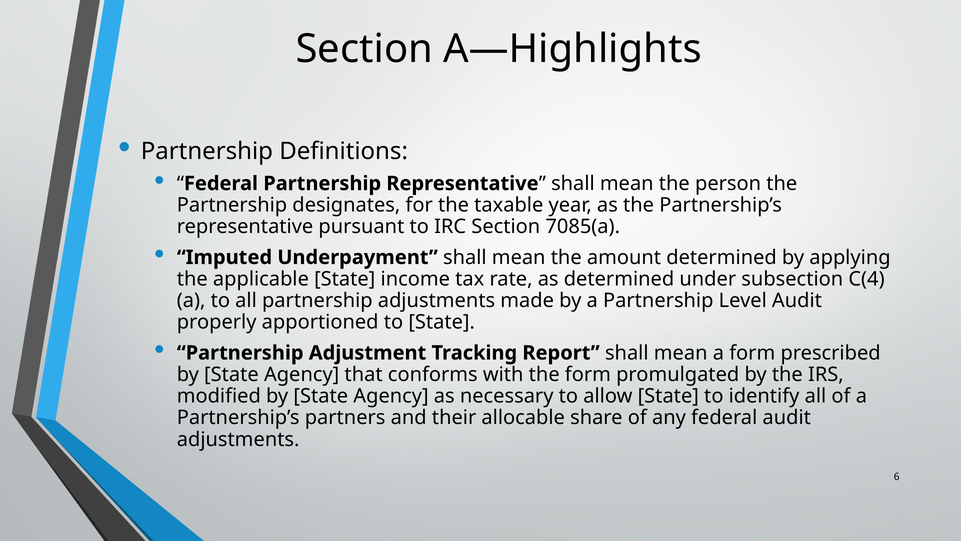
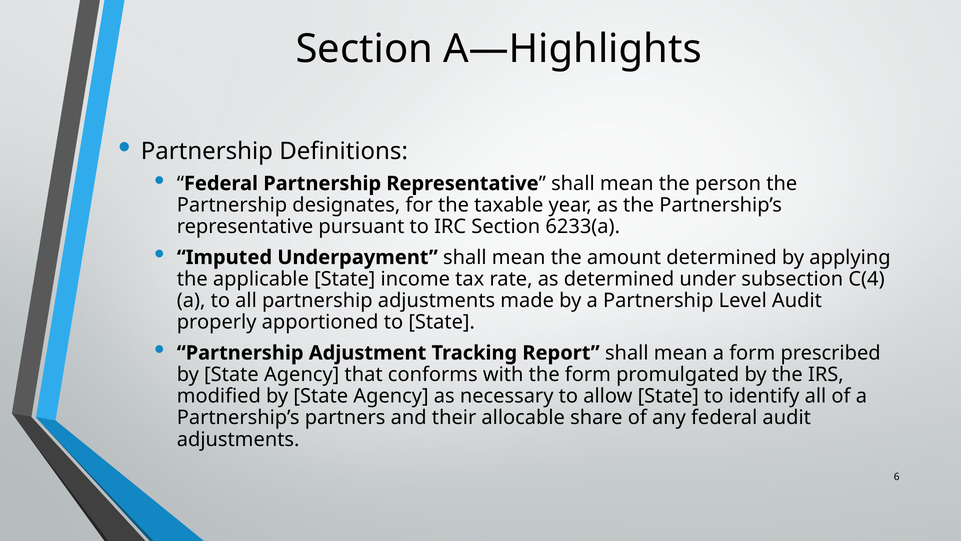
7085(a: 7085(a -> 6233(a (583, 227)
